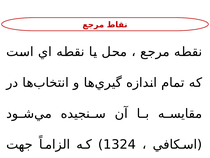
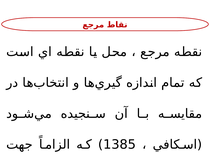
1324: 1324 -> 1385 (120, 144)
